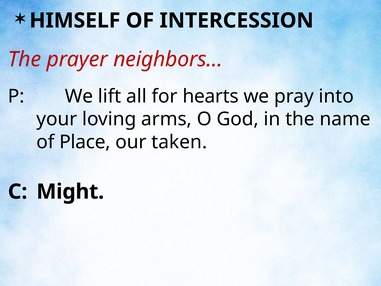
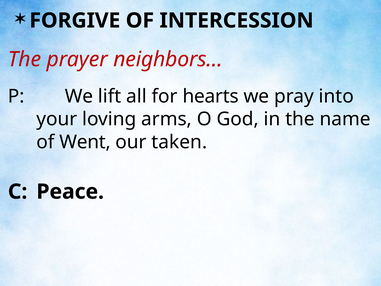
HIMSELF: HIMSELF -> FORGIVE (75, 21)
Place: Place -> Went (85, 142)
Might: Might -> Peace (70, 192)
